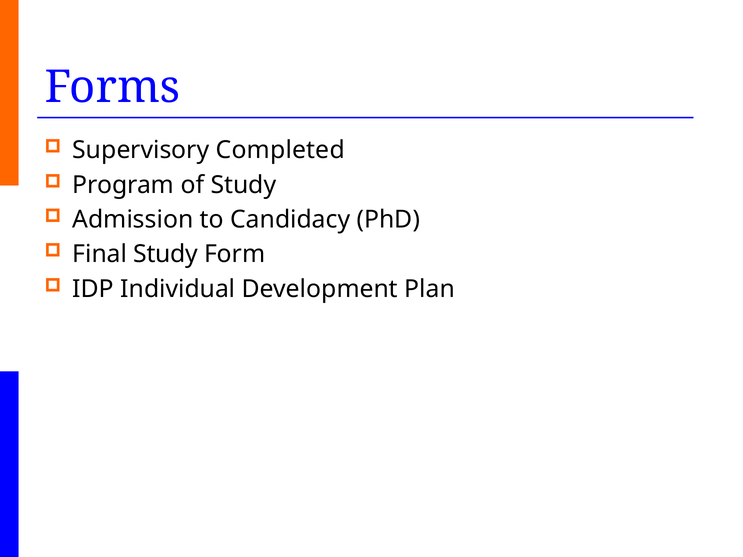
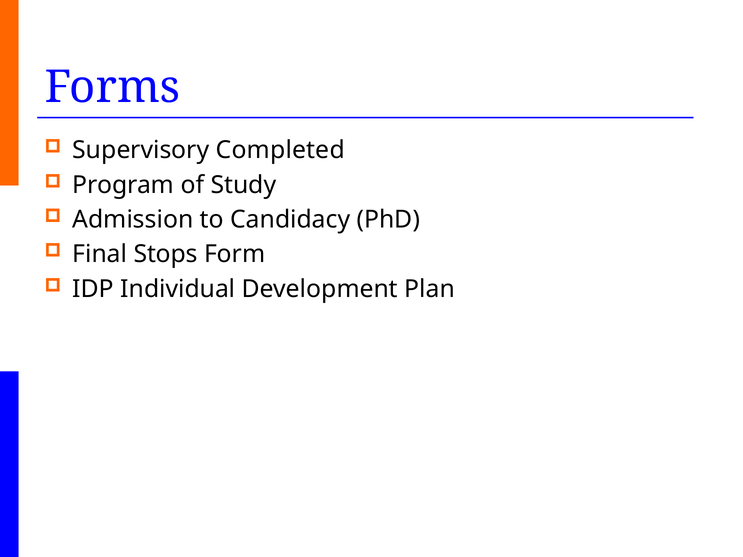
Final Study: Study -> Stops (166, 254)
